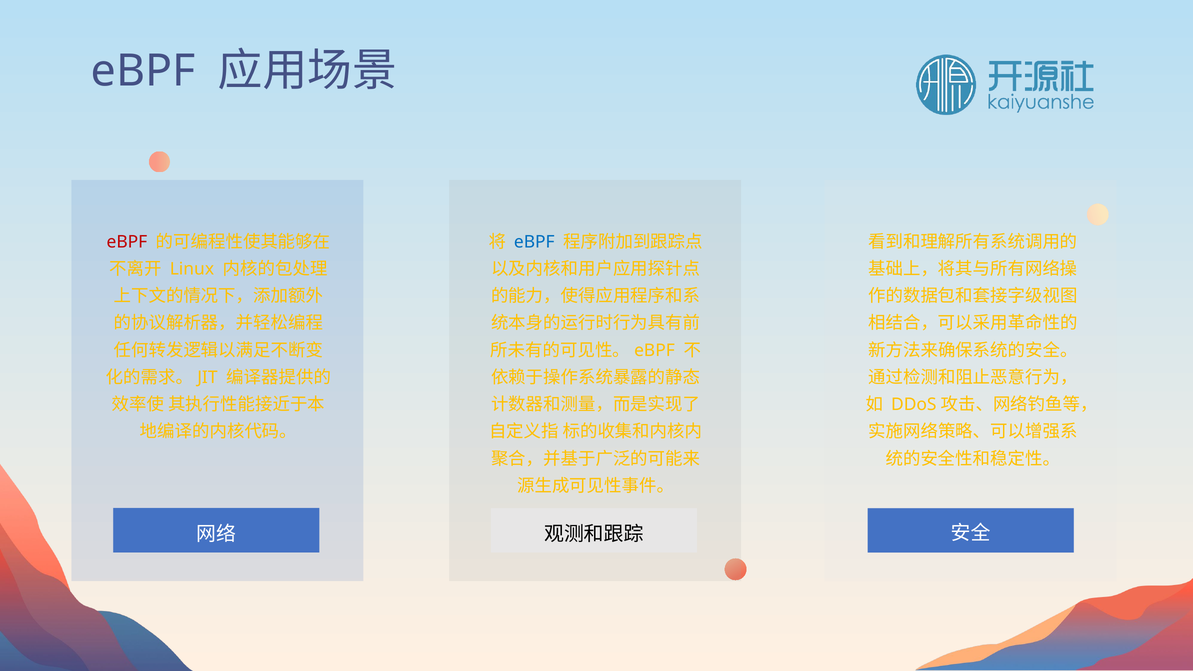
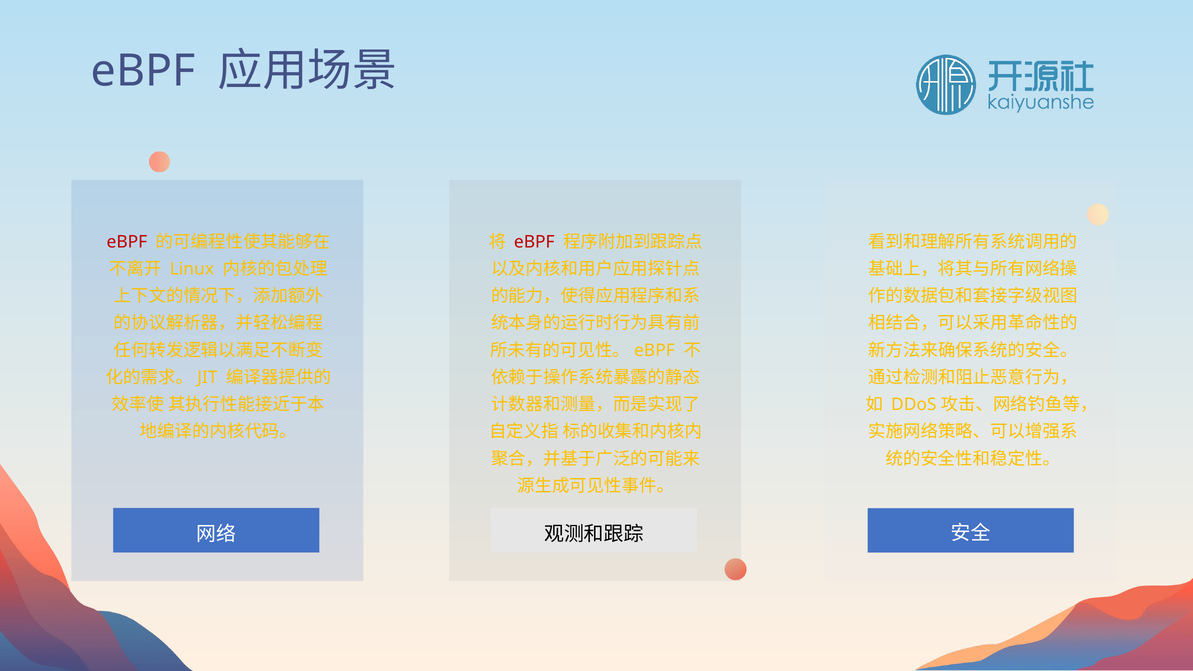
eBPF colour: blue -> red (534, 242)
